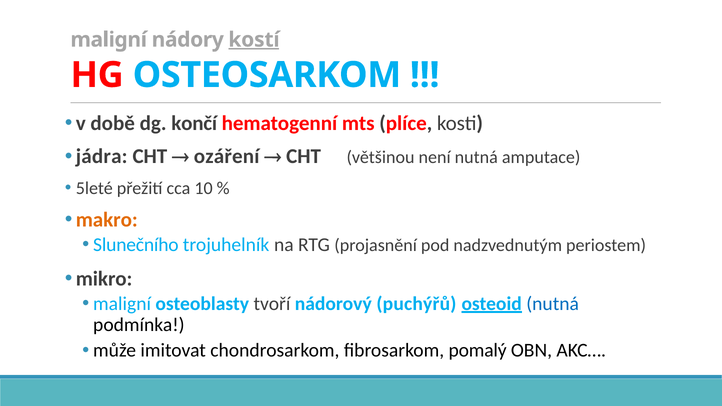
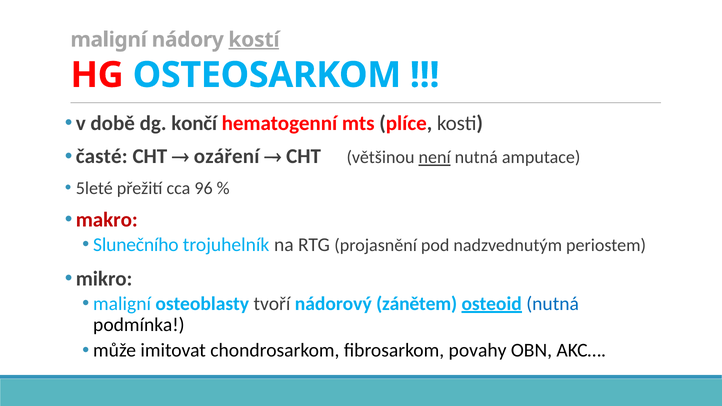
jádra: jádra -> časté (102, 157)
není underline: none -> present (435, 158)
10: 10 -> 96 (204, 188)
makro colour: orange -> red (107, 220)
puchýřů: puchýřů -> zánětem (417, 304)
pomalý: pomalý -> povahy (478, 350)
